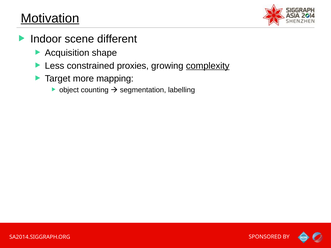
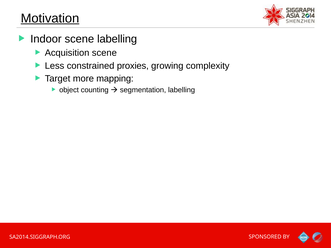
scene different: different -> labelling (117, 39)
Acquisition shape: shape -> scene (104, 53)
complexity underline: present -> none (208, 66)
